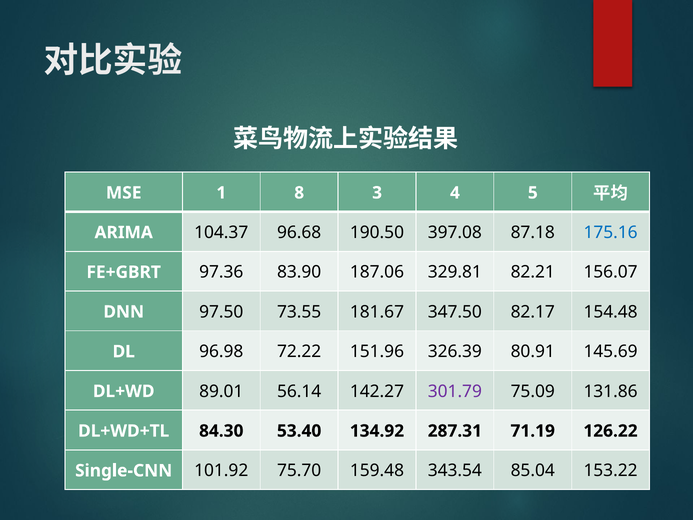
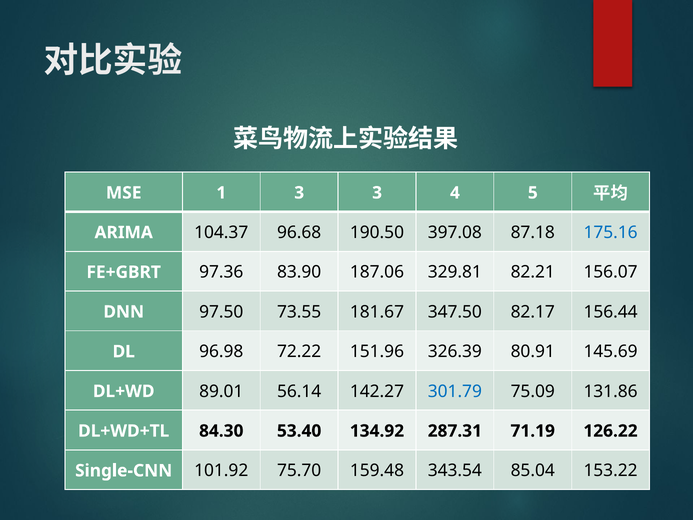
1 8: 8 -> 3 (299, 193)
154.48: 154.48 -> 156.44 (611, 312)
301.79 colour: purple -> blue (455, 391)
